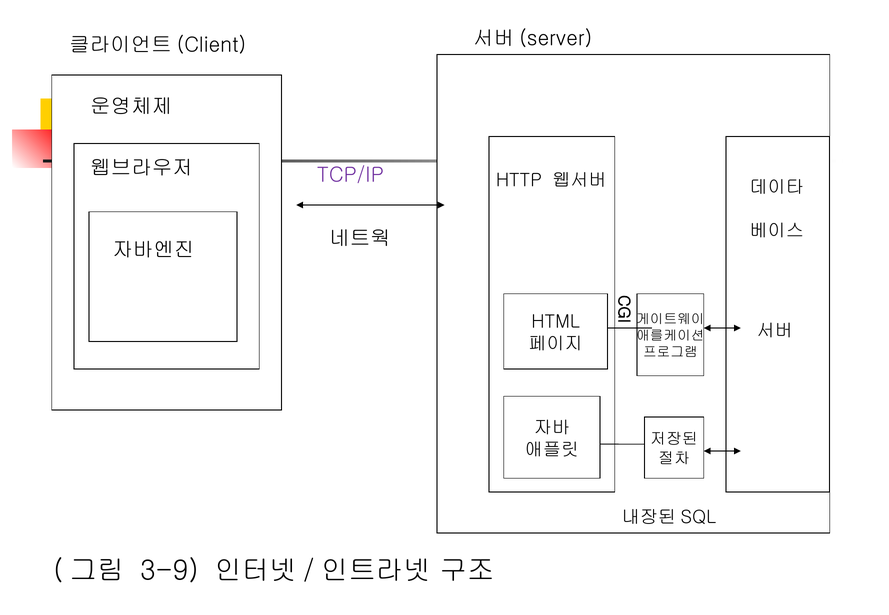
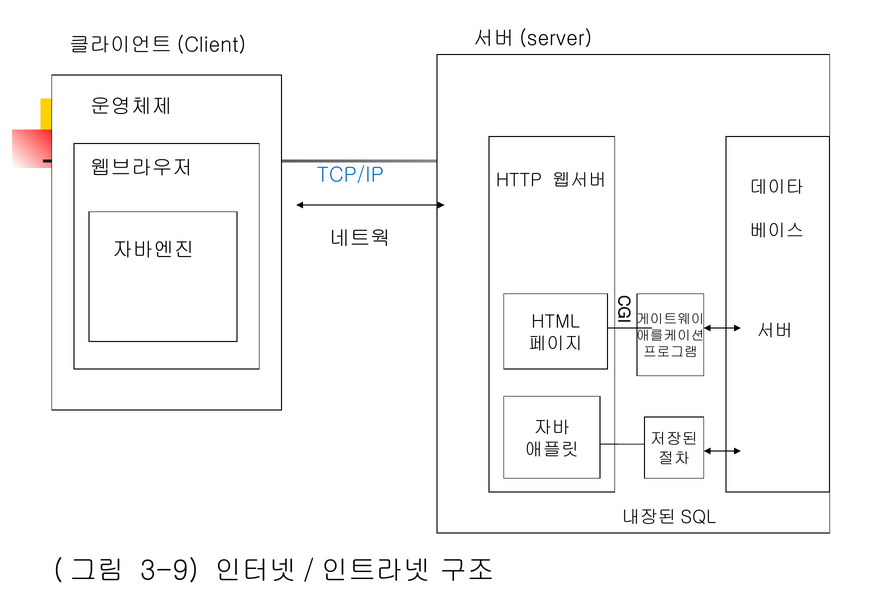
TCP/IP colour: purple -> blue (350, 175)
